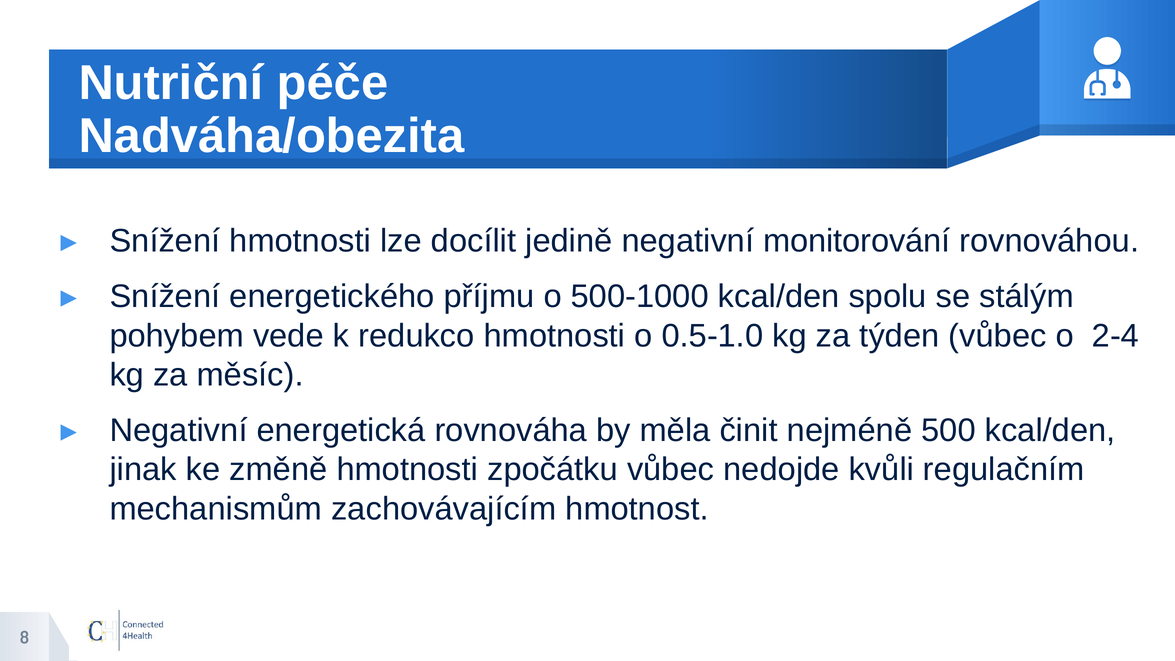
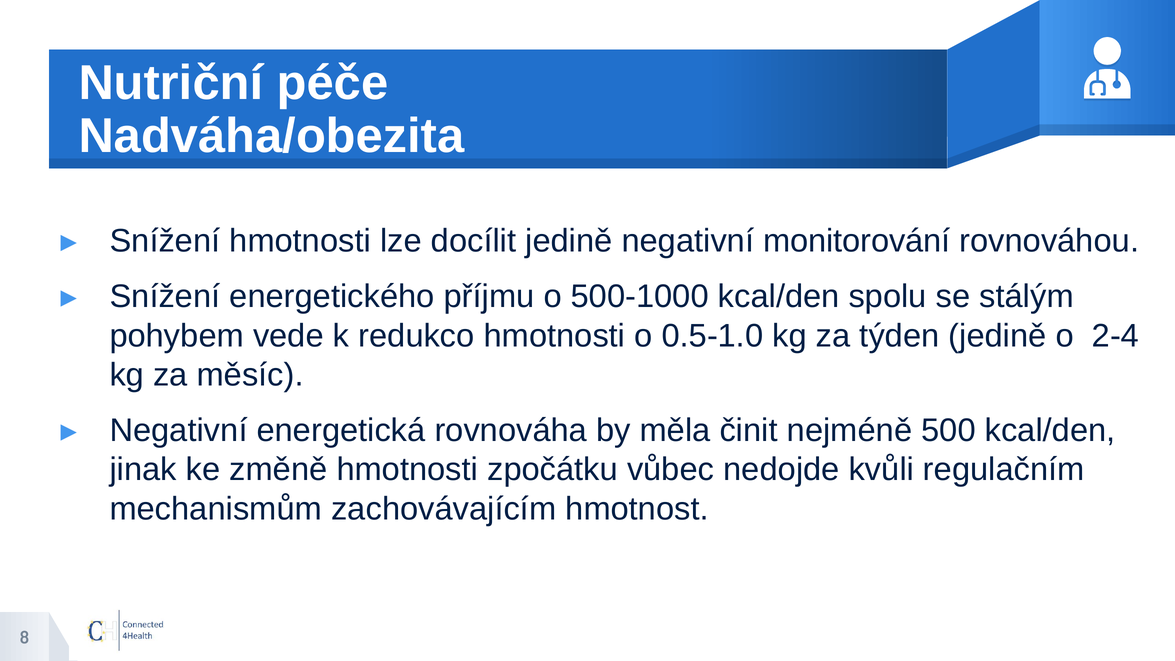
týden vůbec: vůbec -> jedině (997, 336)
